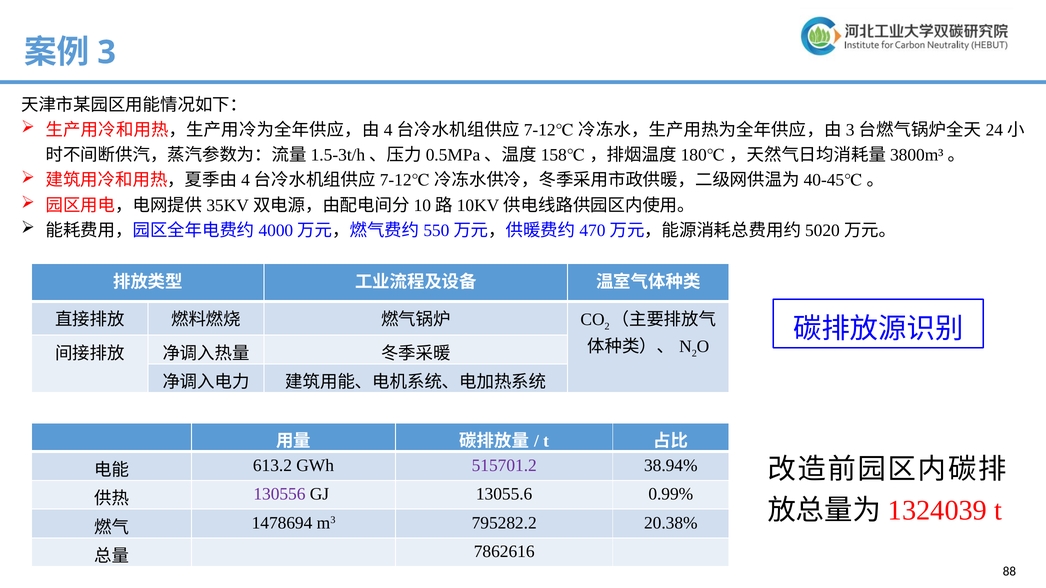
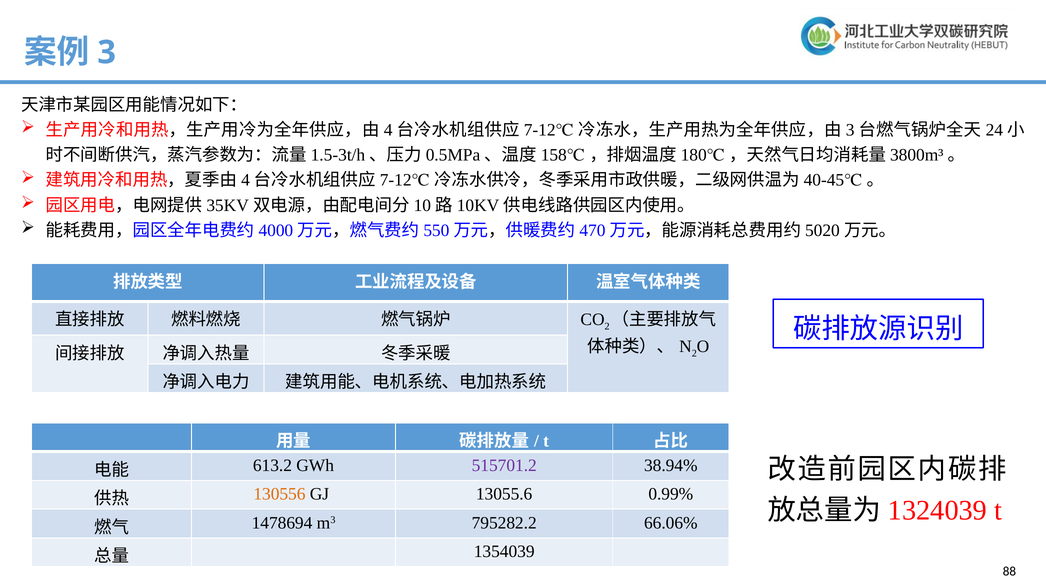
130556 colour: purple -> orange (279, 494)
20.38%: 20.38% -> 66.06% (671, 523)
7862616: 7862616 -> 1354039 (504, 552)
